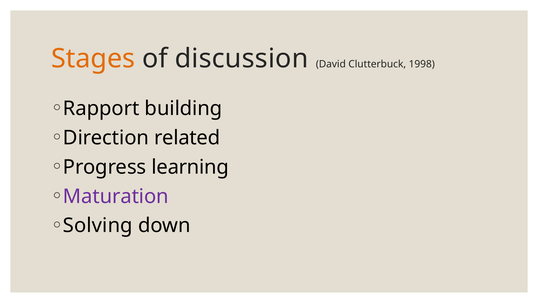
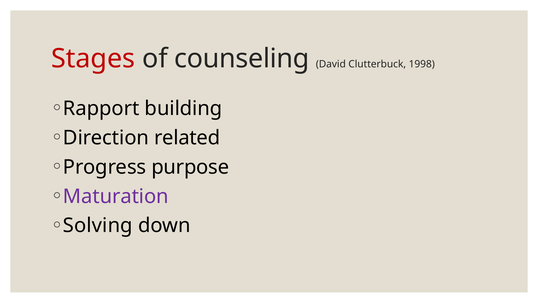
Stages colour: orange -> red (93, 58)
discussion: discussion -> counseling (242, 58)
learning: learning -> purpose (190, 167)
